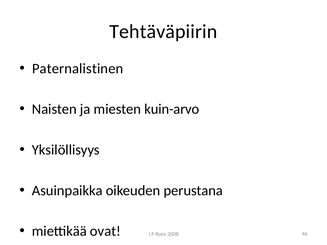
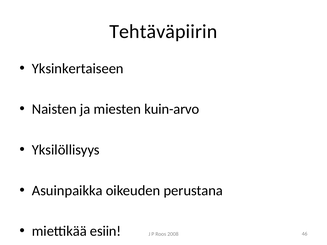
Paternalistinen: Paternalistinen -> Yksinkertaiseen (78, 69)
ovat: ovat -> esiin (106, 231)
